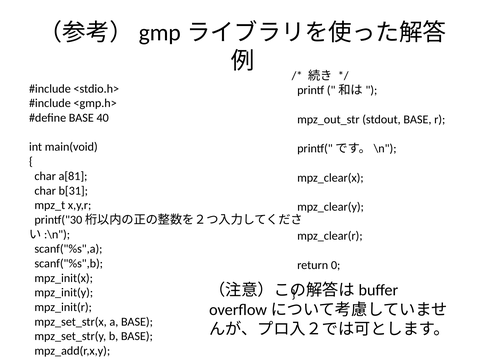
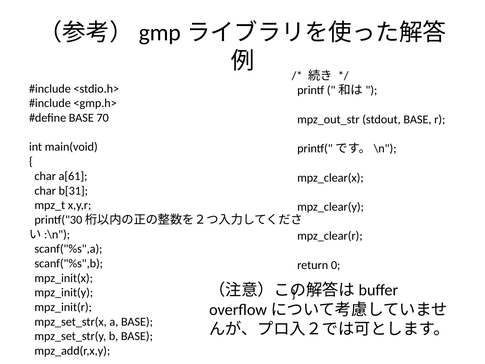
40: 40 -> 70 (103, 118)
a[81: a[81 -> a[61 (73, 176)
